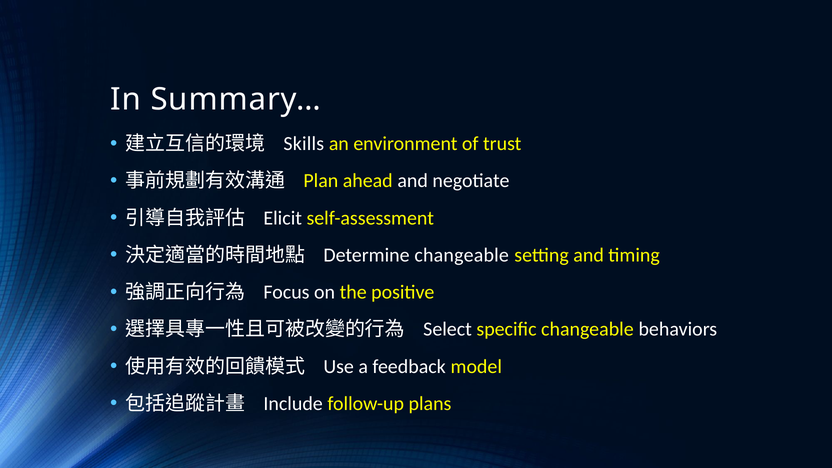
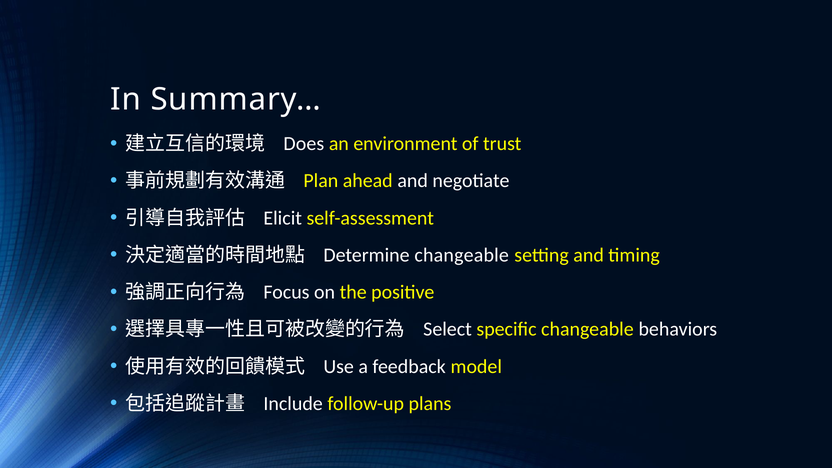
Skills: Skills -> Does (304, 144)
